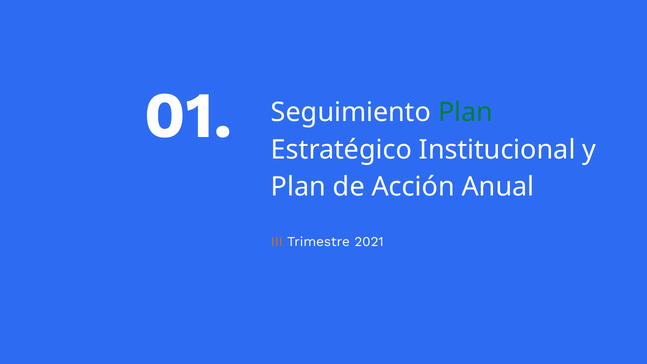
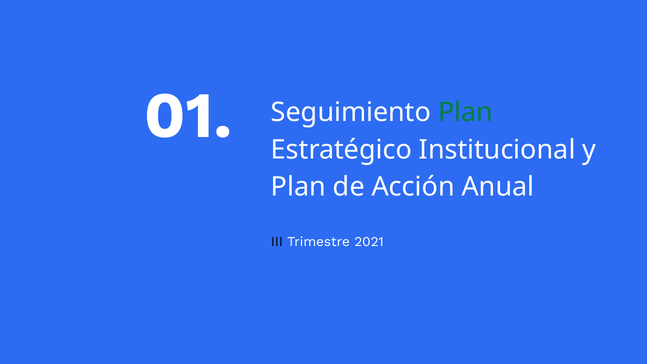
III colour: orange -> black (277, 242)
